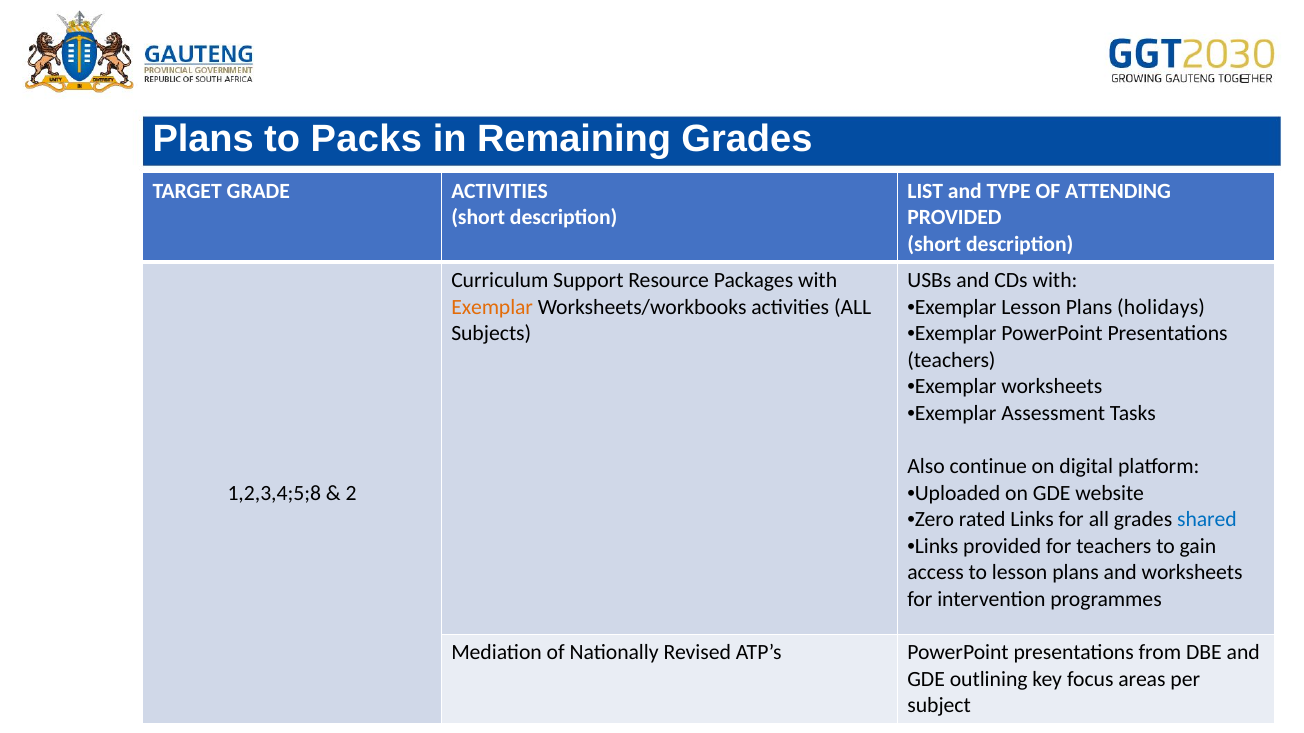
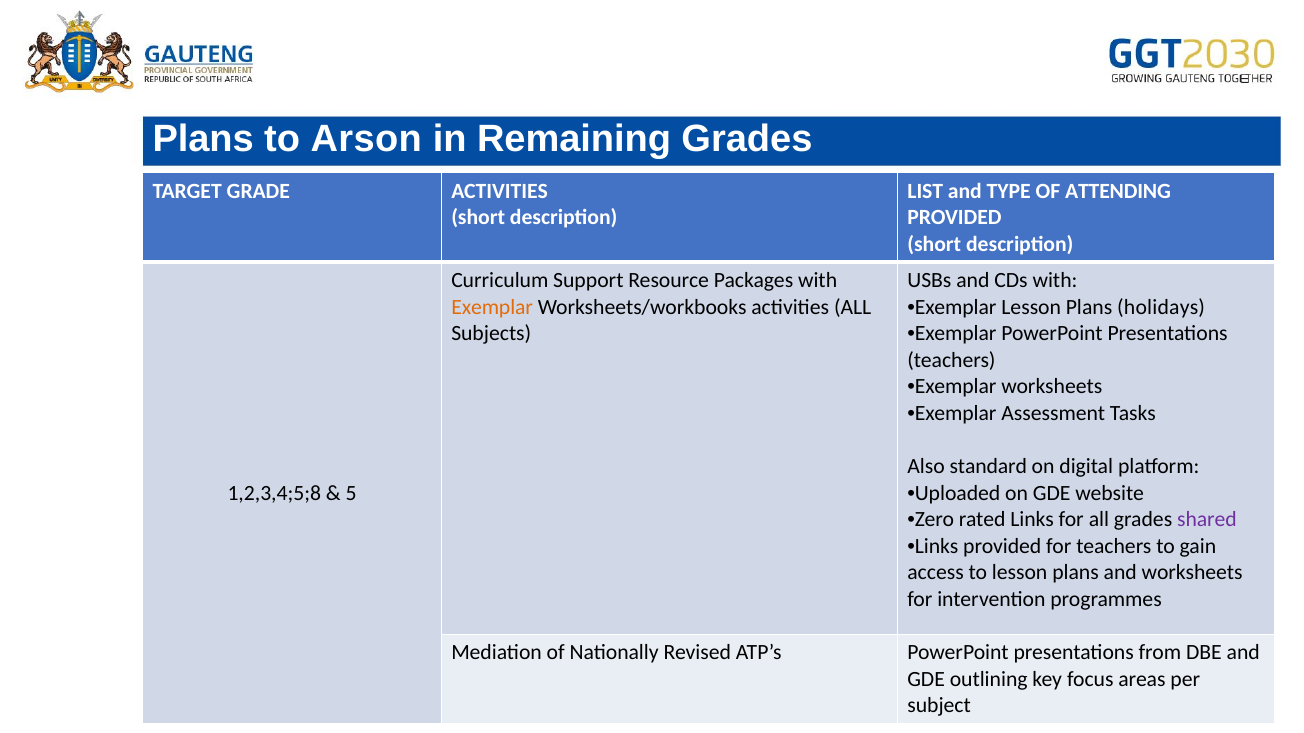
Packs: Packs -> Arson (366, 139)
continue: continue -> standard (988, 467)
2: 2 -> 5 (351, 493)
shared colour: blue -> purple (1207, 520)
